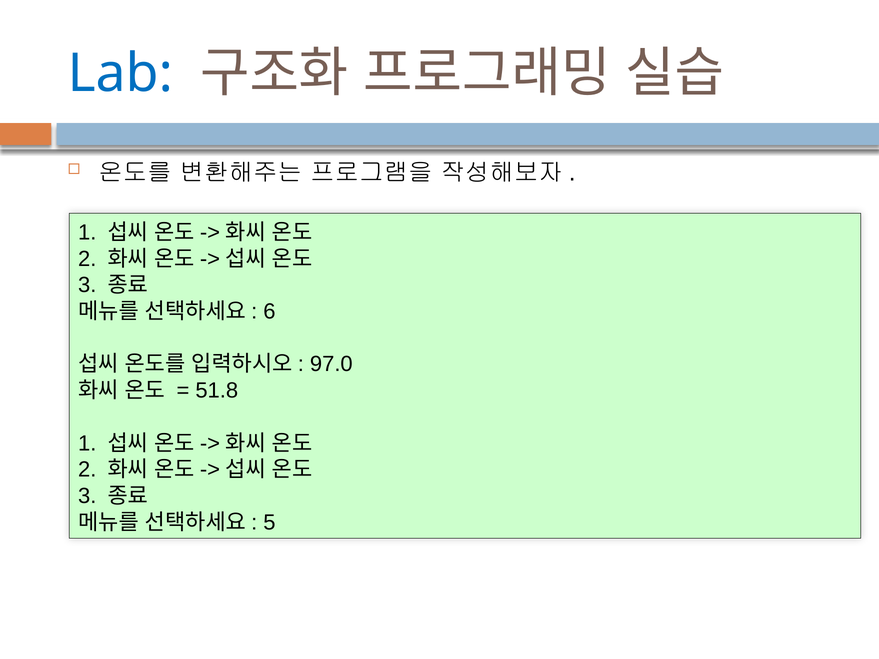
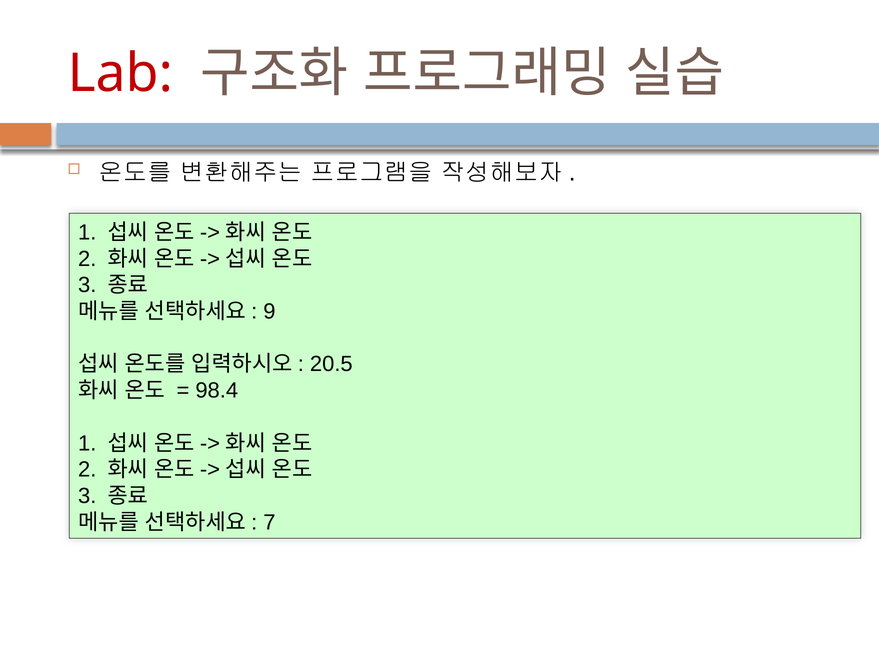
Lab colour: blue -> red (120, 73)
6: 6 -> 9 (269, 312)
97.0: 97.0 -> 20.5 (331, 364)
51.8: 51.8 -> 98.4 (217, 391)
5: 5 -> 7 (269, 523)
